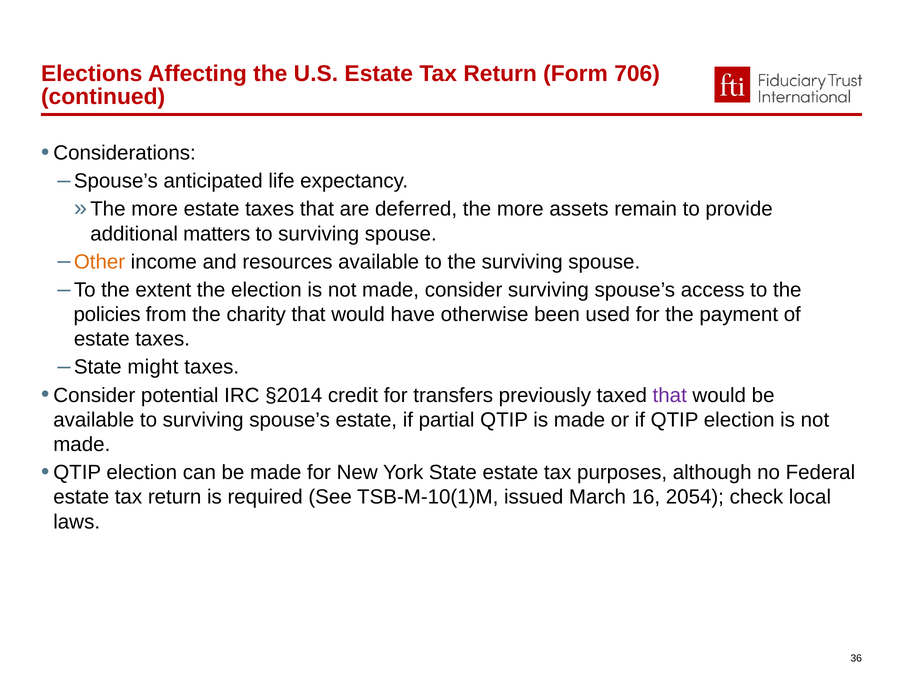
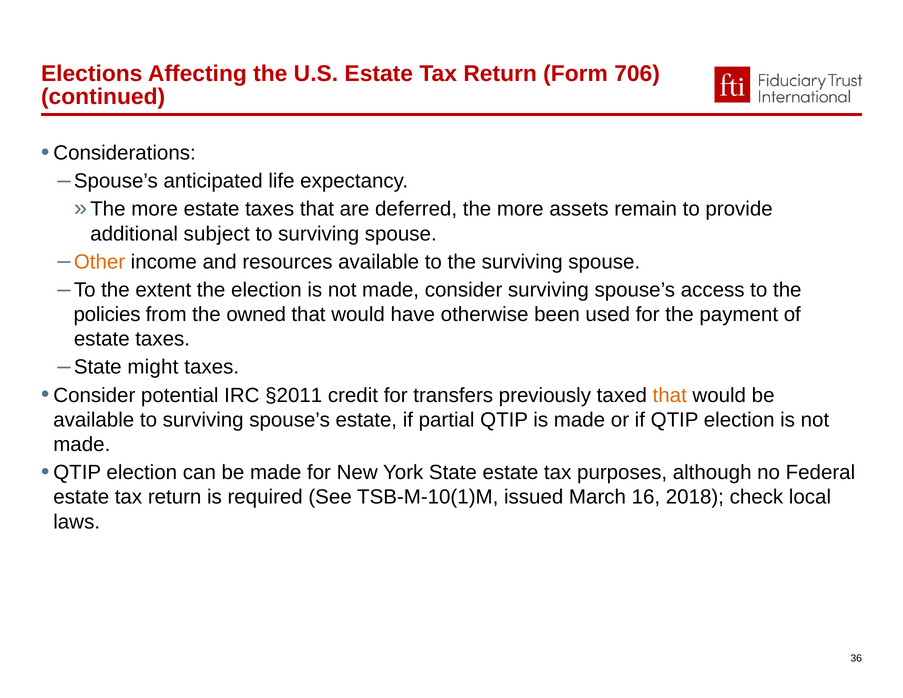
matters: matters -> subject (217, 234)
charity: charity -> owned (256, 314)
§2014: §2014 -> §2011 (294, 395)
that colour: purple -> orange (670, 395)
2054: 2054 -> 2018 (695, 497)
